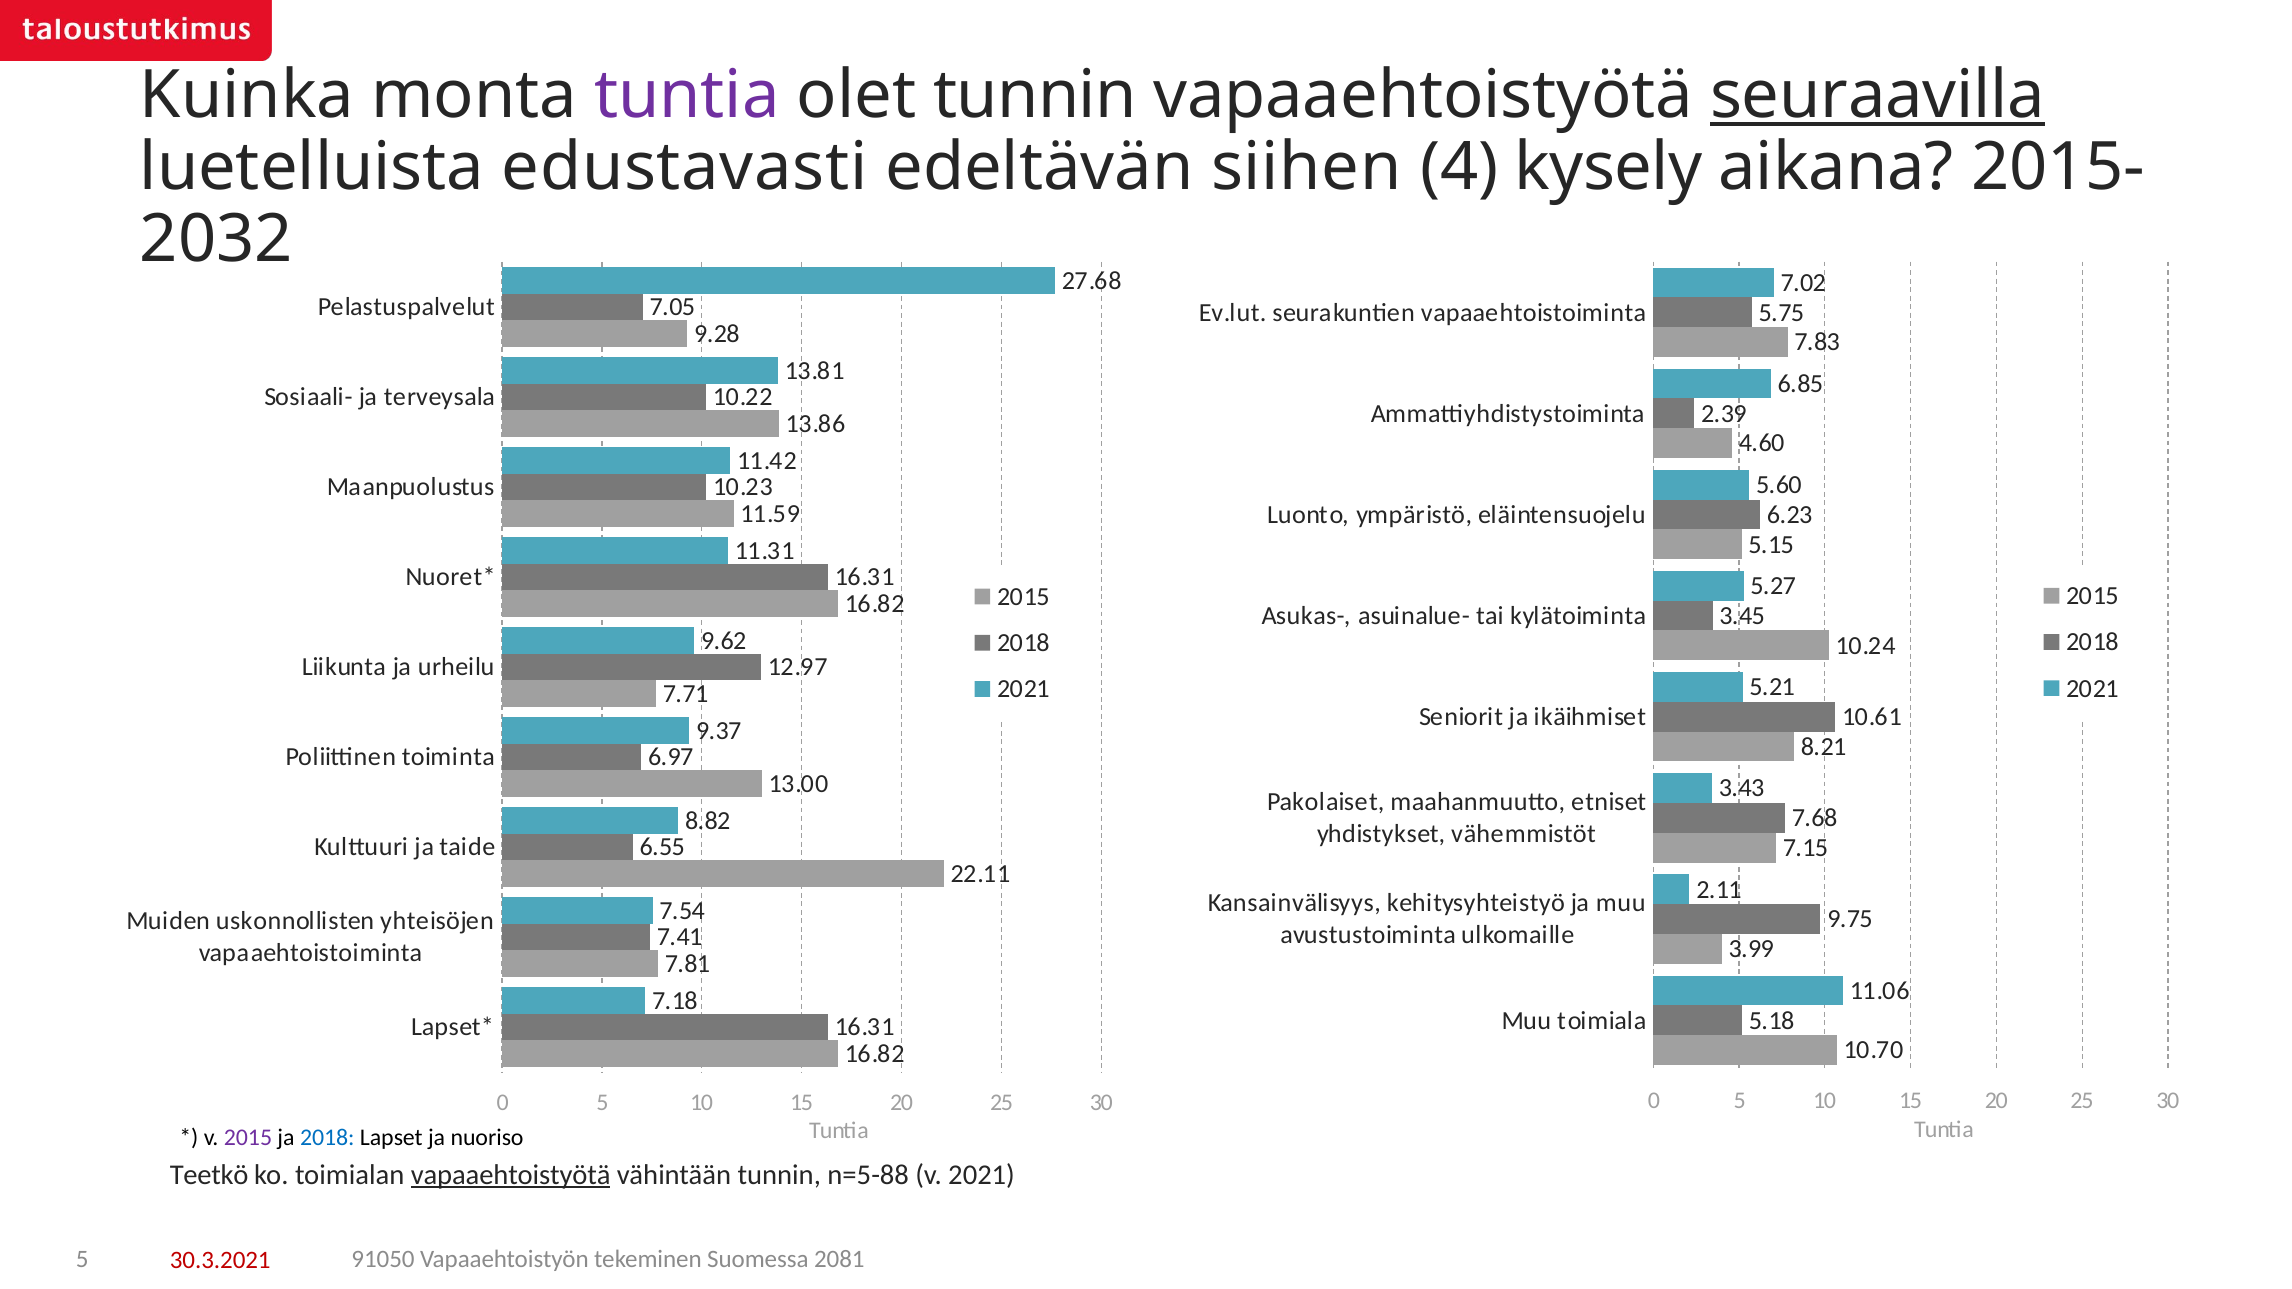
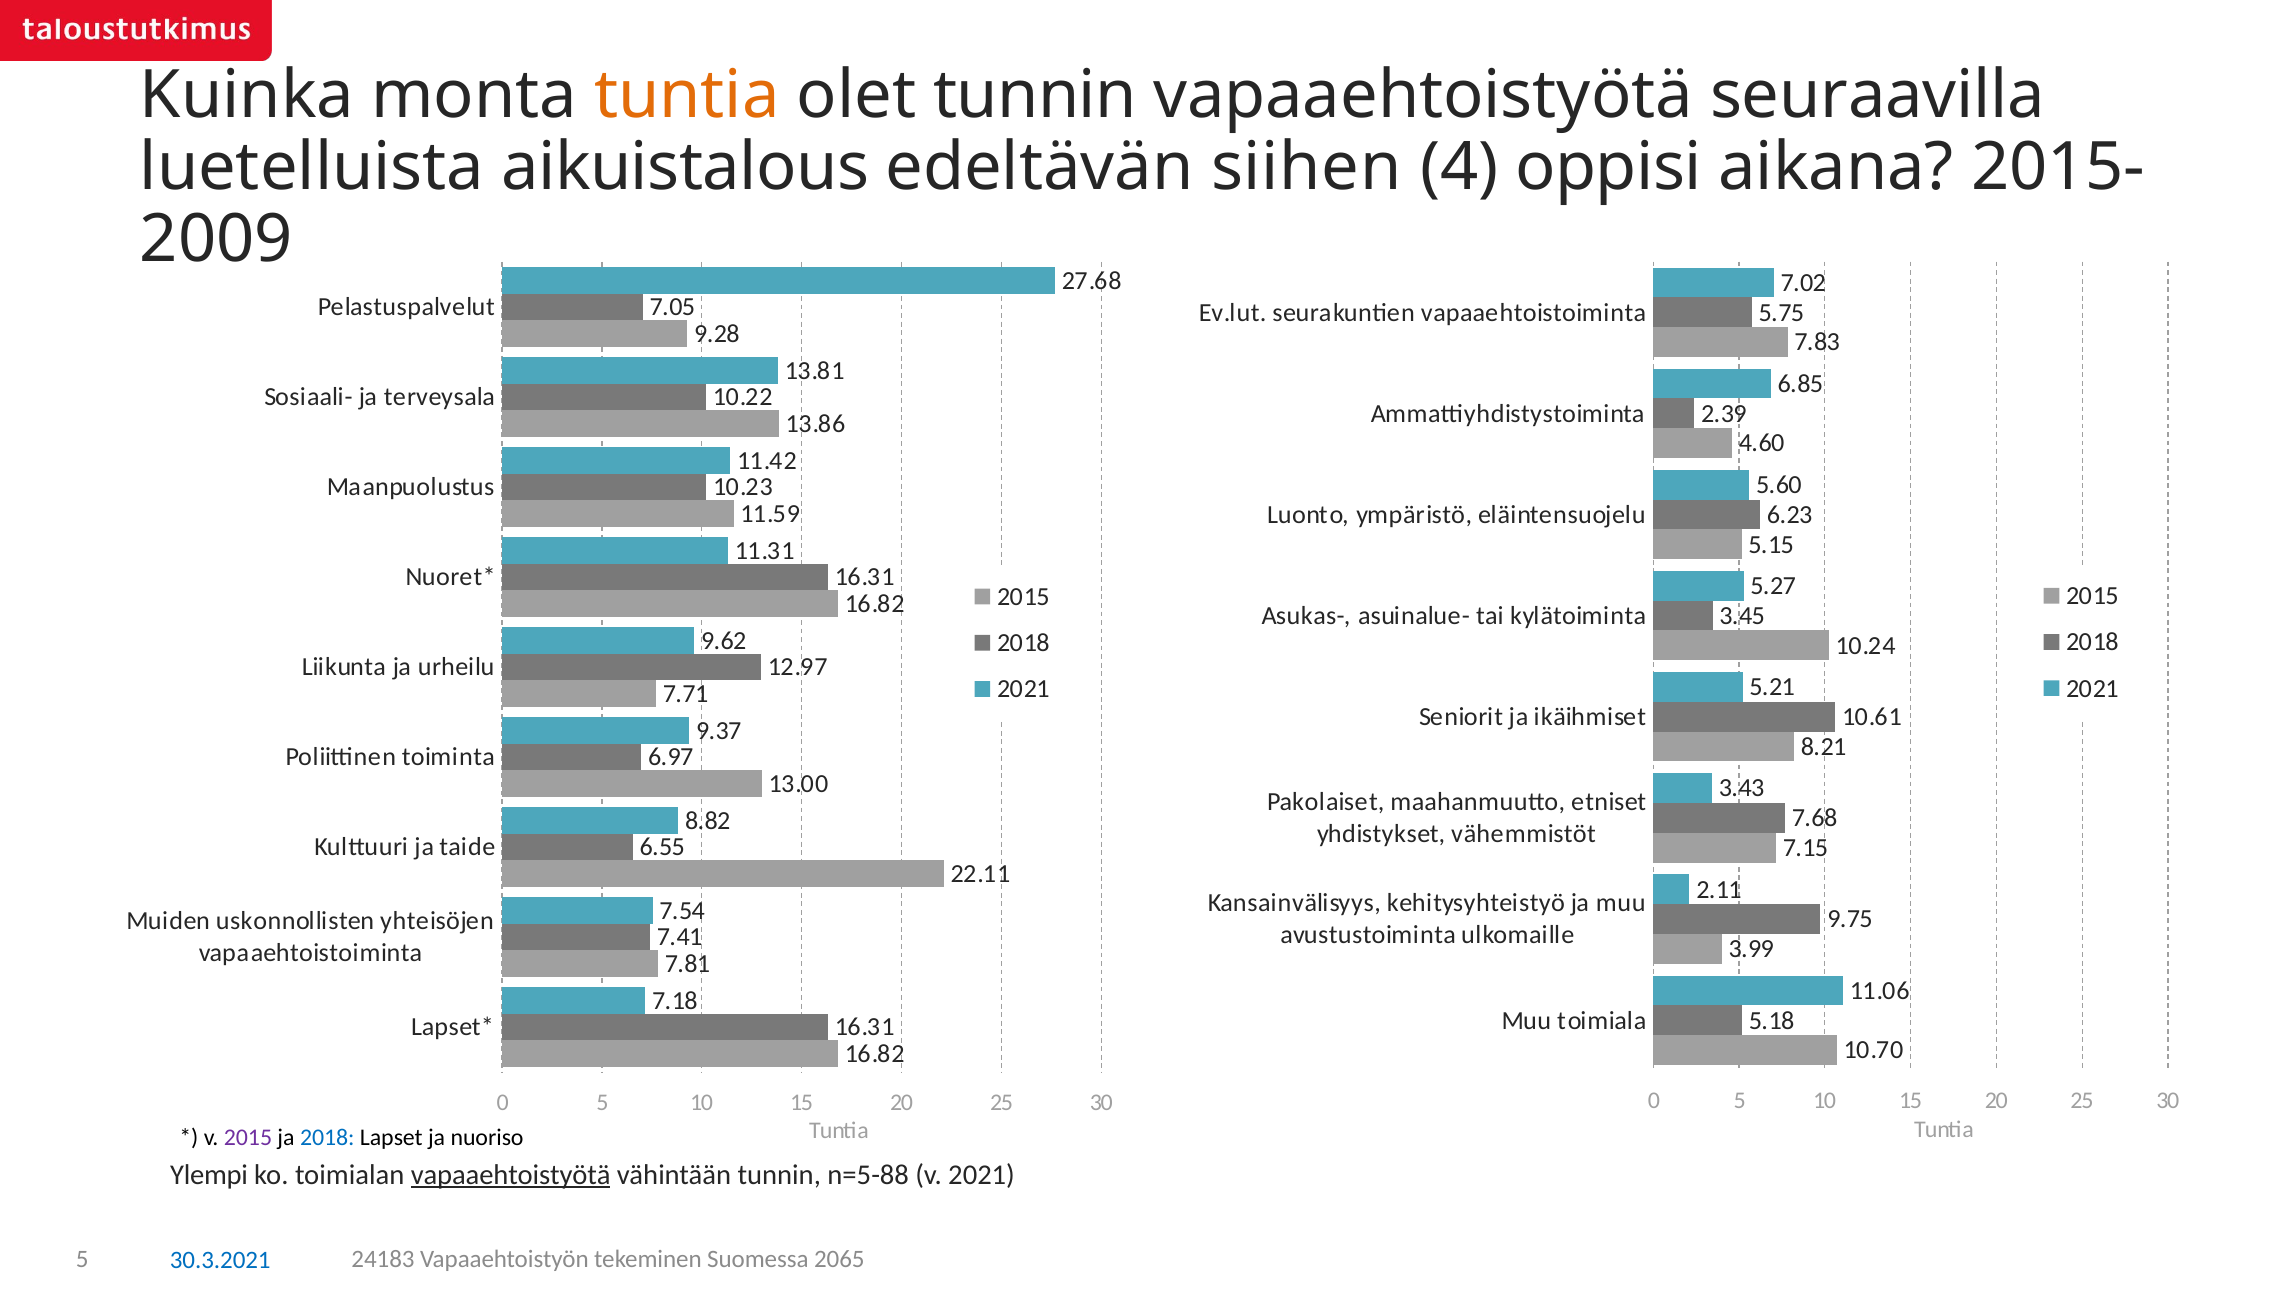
tuntia colour: purple -> orange (687, 95)
seuraavilla underline: present -> none (1878, 95)
edustavasti: edustavasti -> aikuistalous (685, 168)
kysely: kysely -> oppisi (1609, 168)
2032: 2032 -> 2009 (216, 240)
Teetkö: Teetkö -> Ylempi (209, 1175)
30.3.2021 colour: red -> blue (220, 1260)
91050: 91050 -> 24183 (383, 1260)
2081: 2081 -> 2065 (839, 1260)
